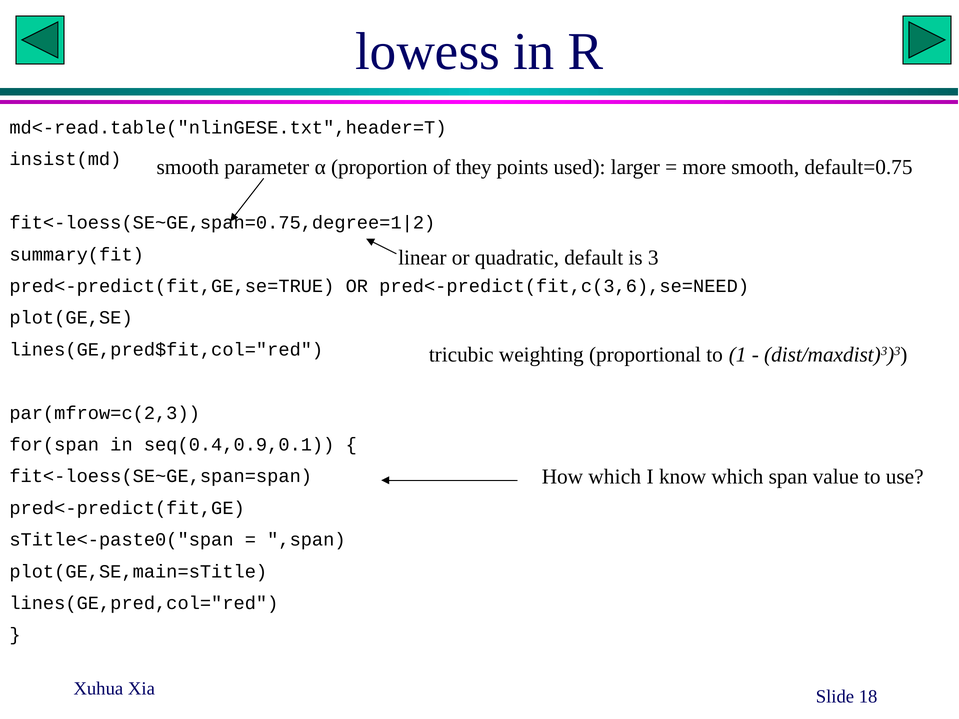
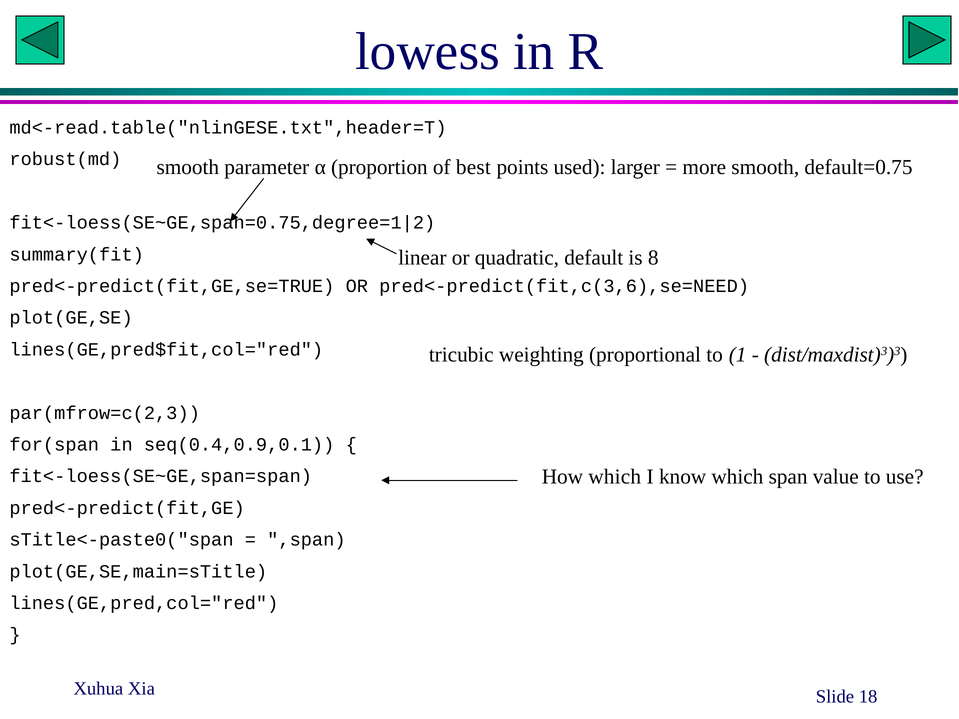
insist(md: insist(md -> robust(md (65, 159)
they: they -> best (473, 167)
3: 3 -> 8 (653, 258)
